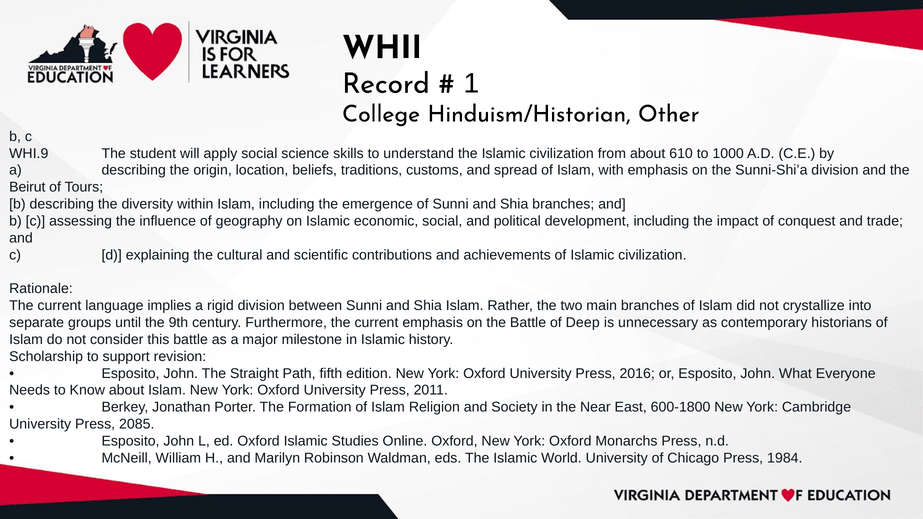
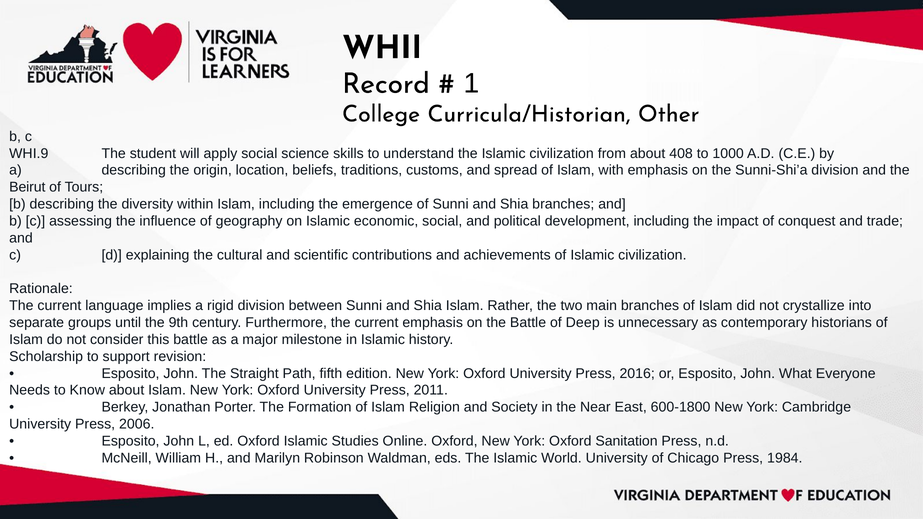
Hinduism/Historian: Hinduism/Historian -> Curricula/Historian (529, 114)
610: 610 -> 408 (681, 153)
2085: 2085 -> 2006 (137, 424)
Monarchs: Monarchs -> Sanitation (627, 441)
